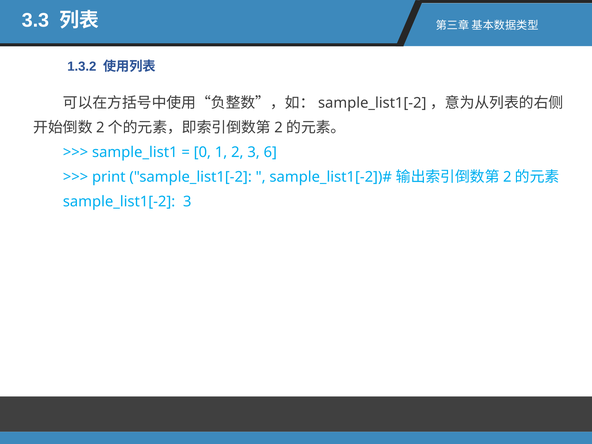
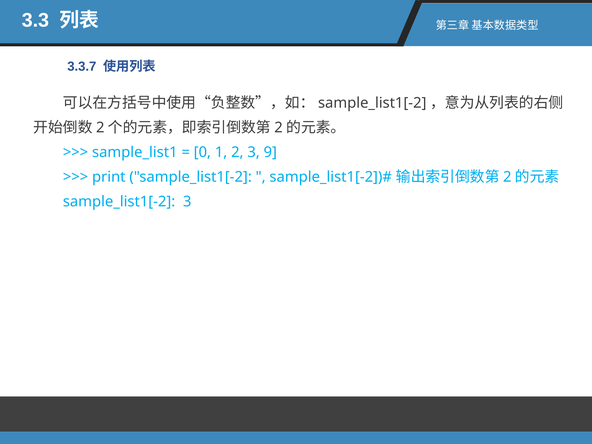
1.3.2: 1.3.2 -> 3.3.7 (82, 67)
6: 6 -> 9 (270, 152)
